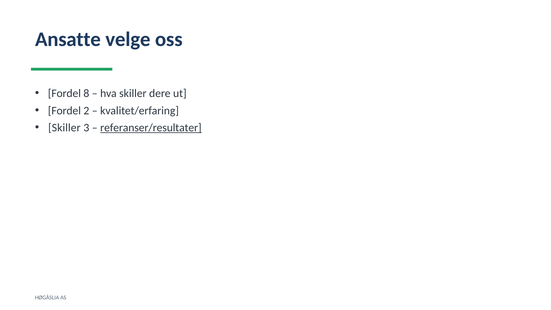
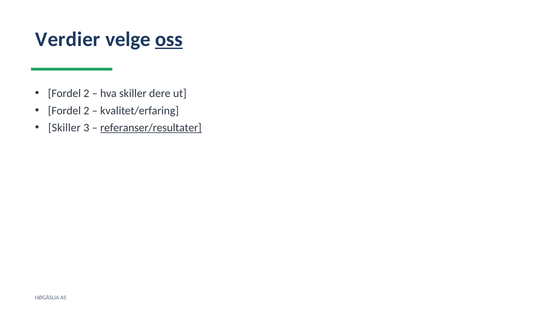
Ansatte: Ansatte -> Verdier (68, 39)
oss underline: none -> present (169, 39)
8: 8 -> 2 (86, 93)
